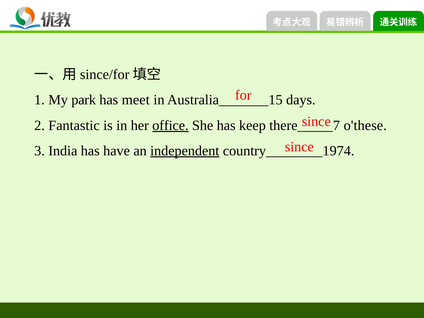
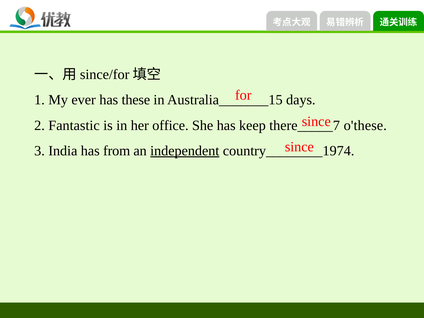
park: park -> ever (84, 100)
meet: meet -> these (136, 100)
office underline: present -> none (170, 125)
have: have -> from (117, 151)
